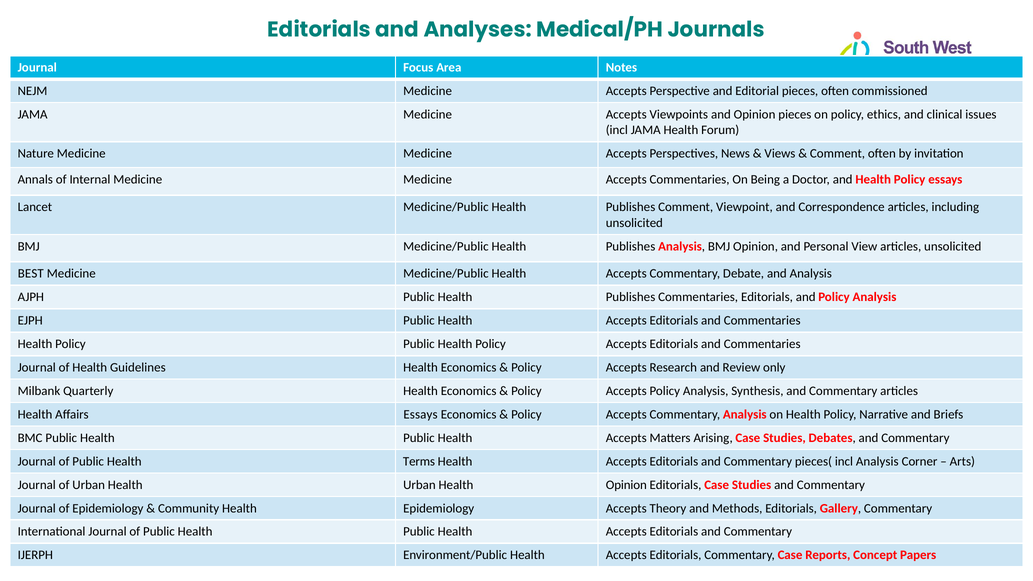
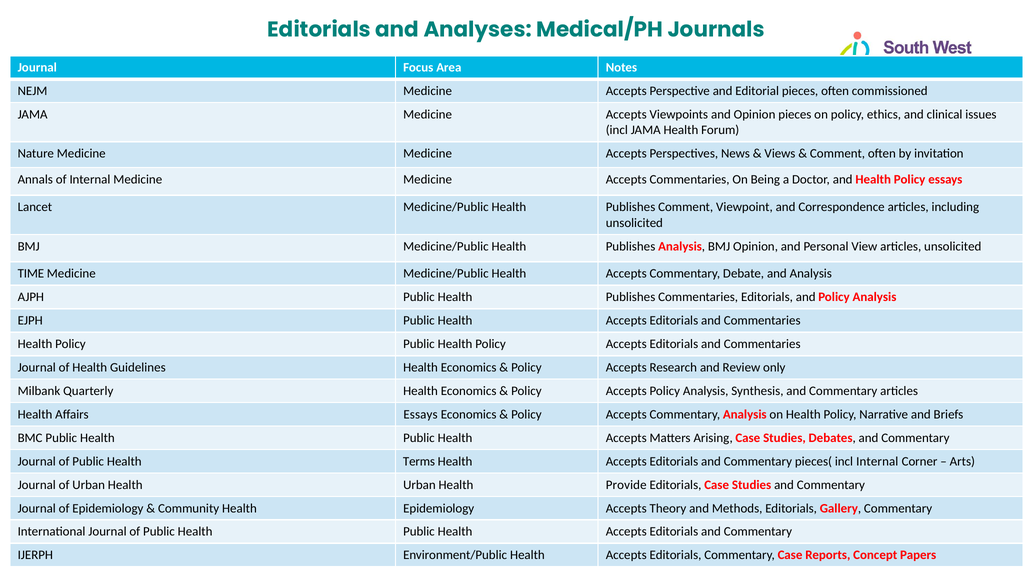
BEST: BEST -> TIME (31, 274)
incl Analysis: Analysis -> Internal (877, 462)
Health Opinion: Opinion -> Provide (626, 485)
